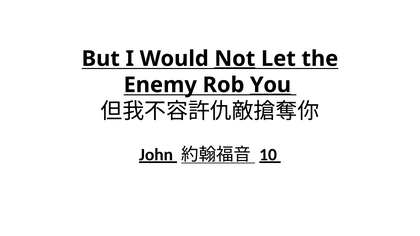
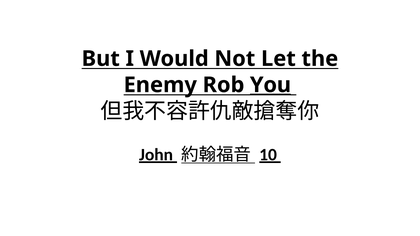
Not underline: present -> none (235, 59)
